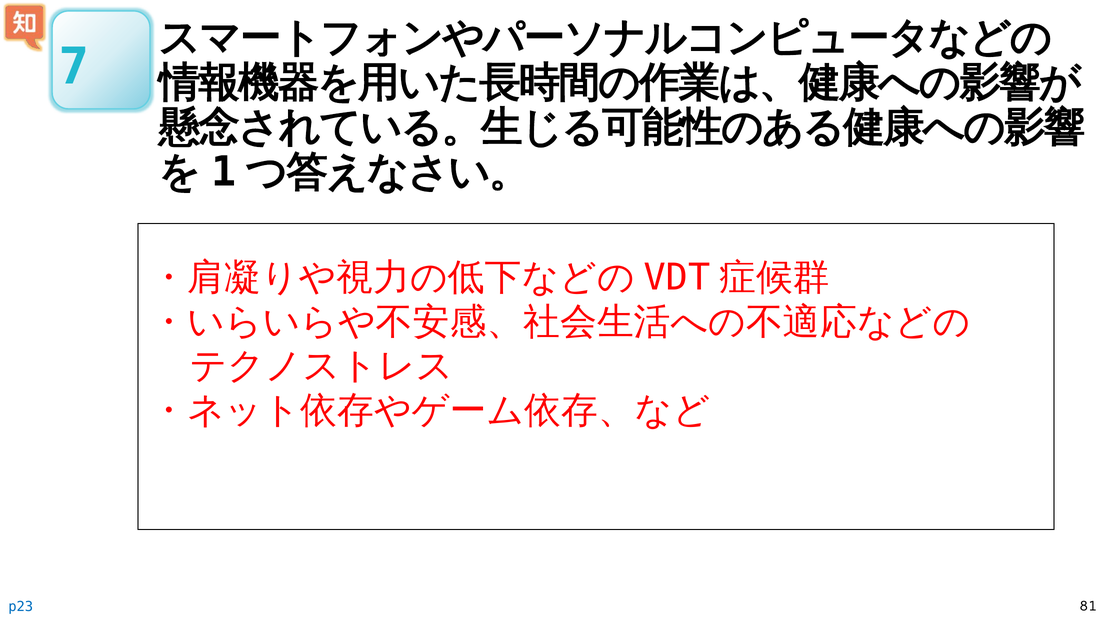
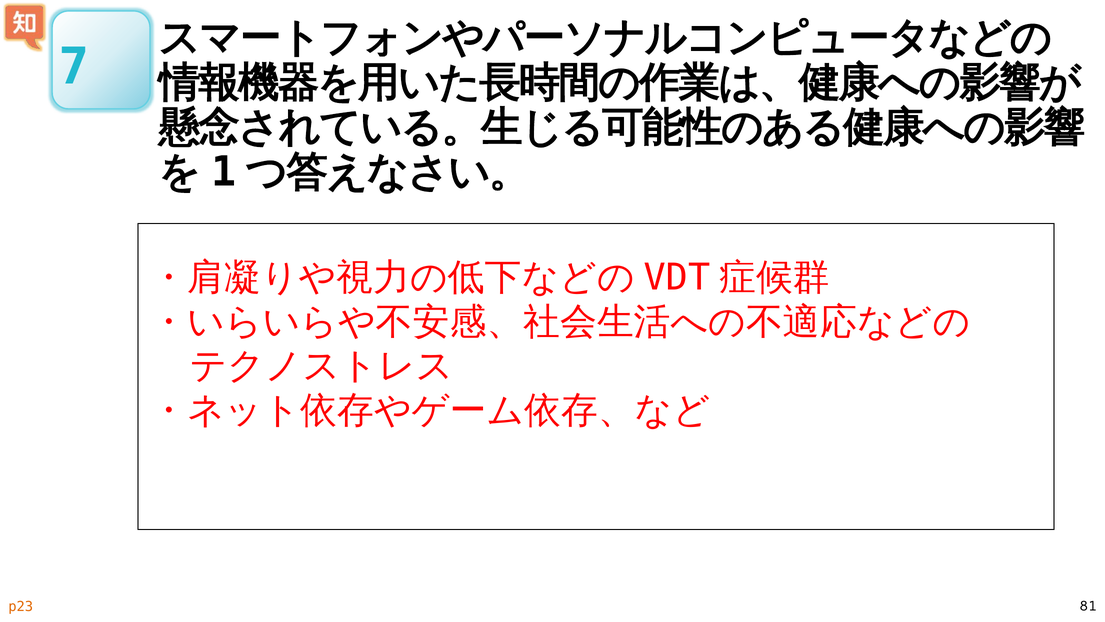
p23 colour: blue -> orange (21, 606)
